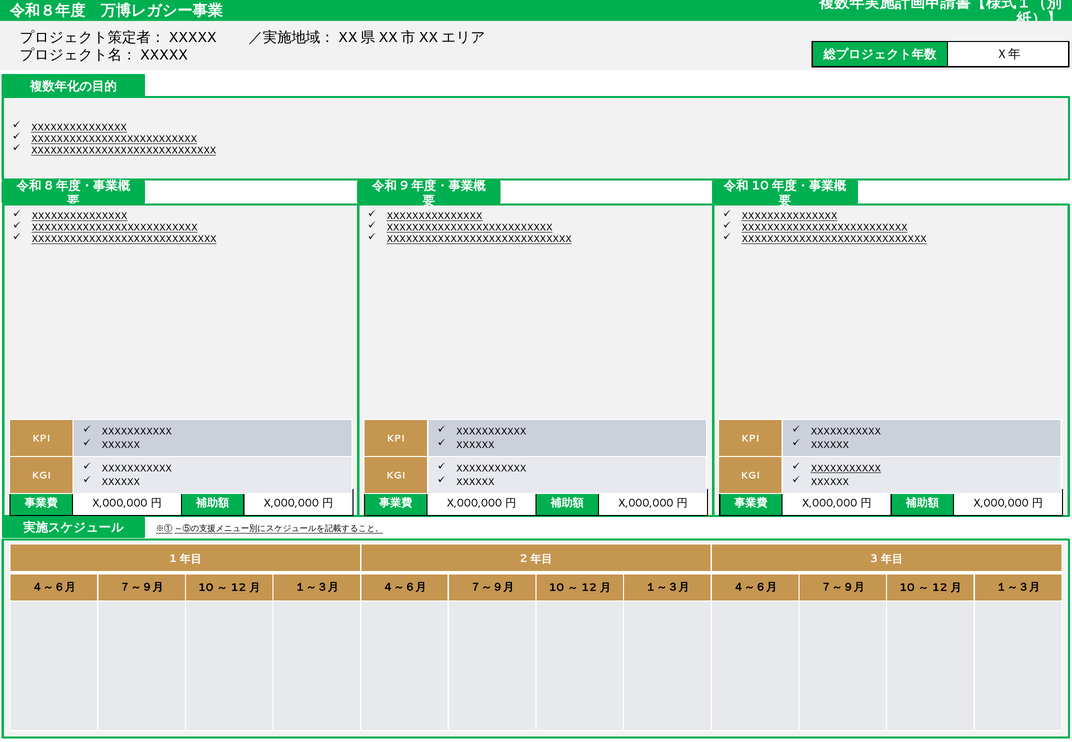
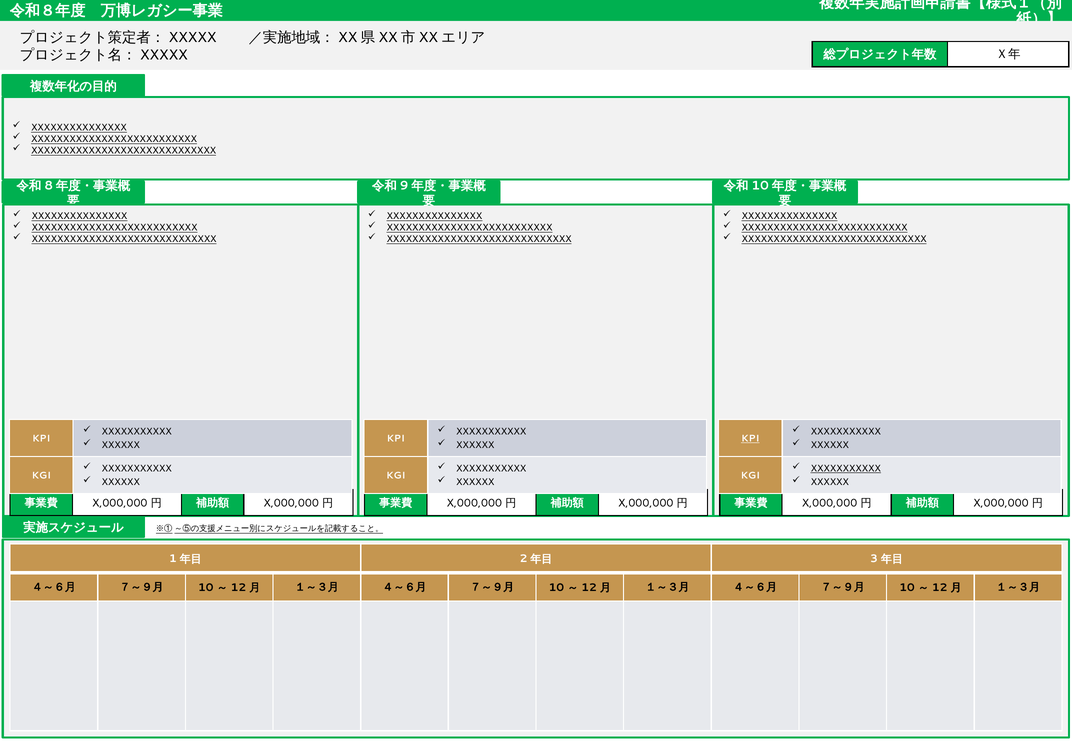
KPI underline: none -> present (750, 438)
